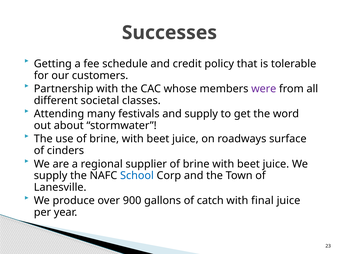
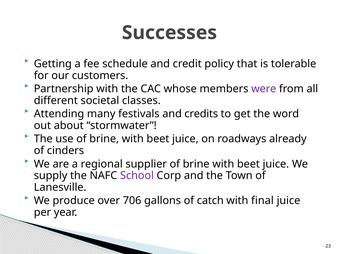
and supply: supply -> credits (201, 114)
surface: surface -> already (288, 139)
School colour: blue -> purple (137, 176)
900: 900 -> 706 (132, 201)
